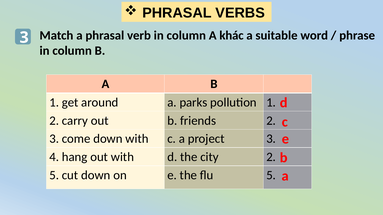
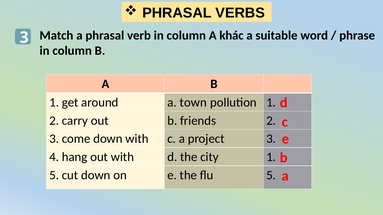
parks: parks -> town (193, 103)
city 2: 2 -> 1 (271, 157)
